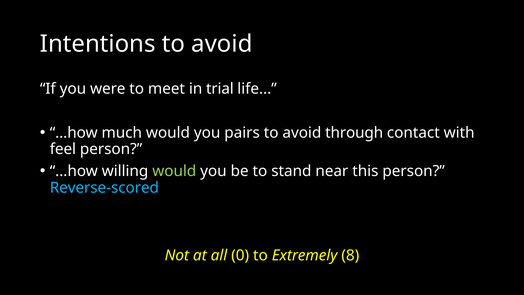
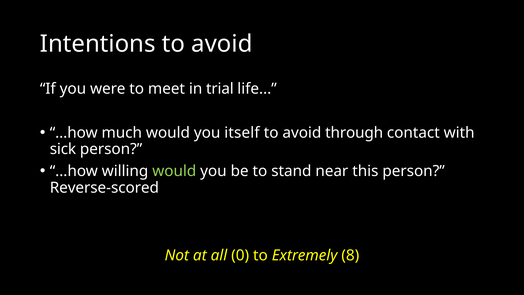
pairs: pairs -> itself (242, 133)
feel: feel -> sick (63, 149)
Reverse-scored colour: light blue -> white (104, 188)
